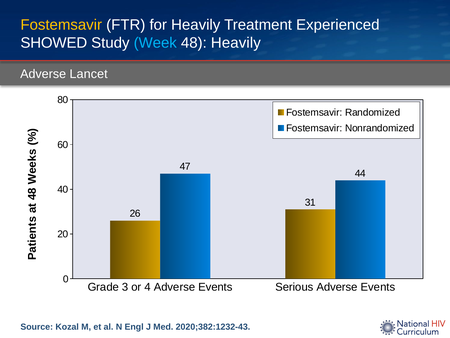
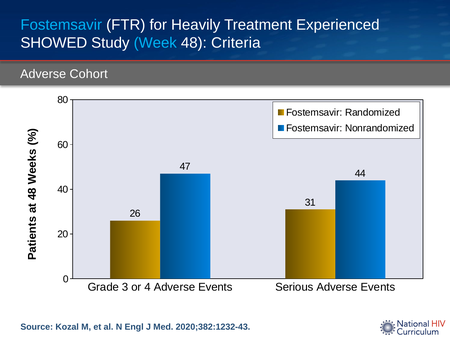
Fostemsavir colour: yellow -> light blue (61, 25)
48 Heavily: Heavily -> Criteria (236, 43)
Lancet: Lancet -> Cohort (89, 74)
